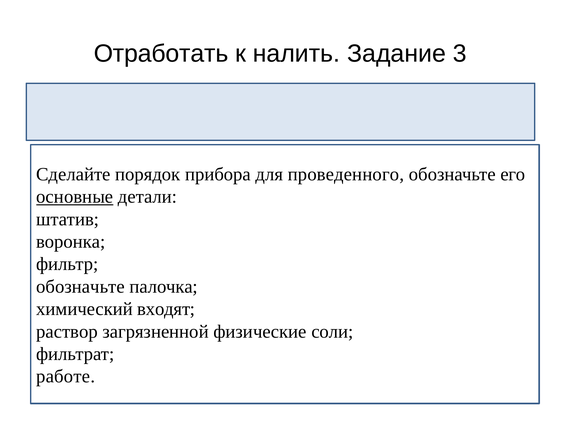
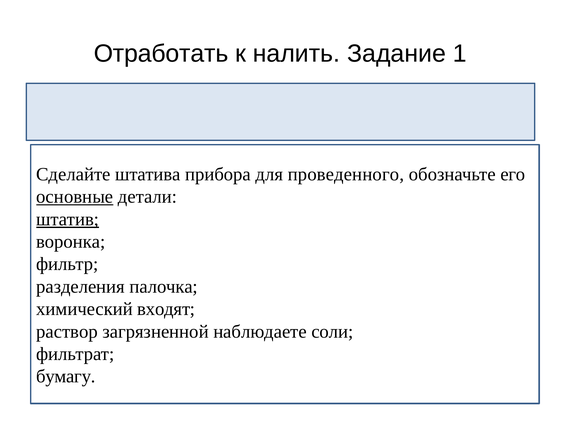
3: 3 -> 1 (460, 54)
порядок: порядок -> штатива (148, 174)
штатив underline: none -> present (68, 219)
обозначьте: обозначьте -> разделения (81, 286)
физические: физические -> наблюдаете (260, 331)
работе: работе -> бумагу (66, 376)
